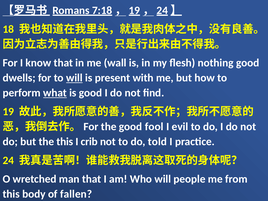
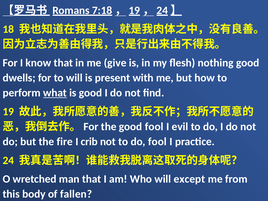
wall: wall -> give (115, 63)
will underline: present -> none (74, 78)
the this: this -> fire (65, 142)
do told: told -> fool (157, 142)
people: people -> except (189, 179)
